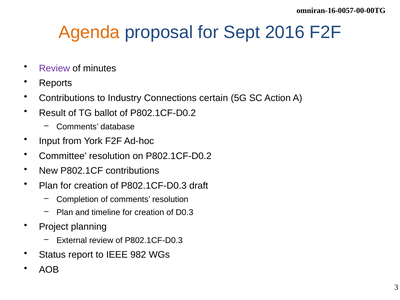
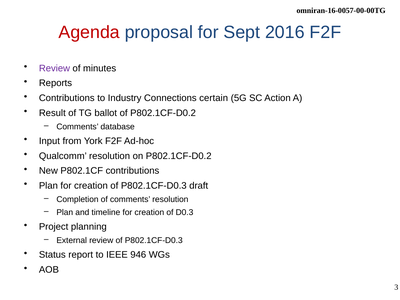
Agenda colour: orange -> red (89, 32)
Committee: Committee -> Qualcomm (63, 156)
982: 982 -> 946 (138, 255)
